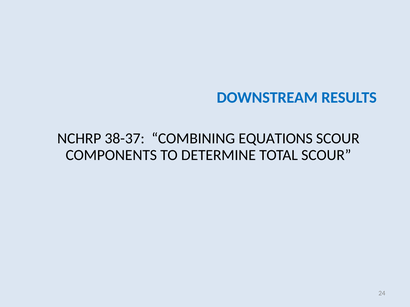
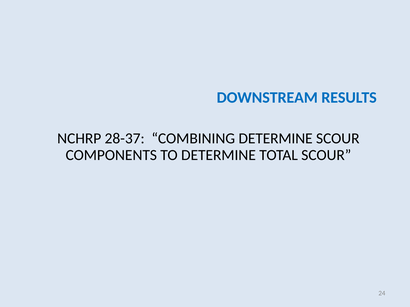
38-37: 38-37 -> 28-37 (125, 139)
COMBINING EQUATIONS: EQUATIONS -> DETERMINE (276, 139)
